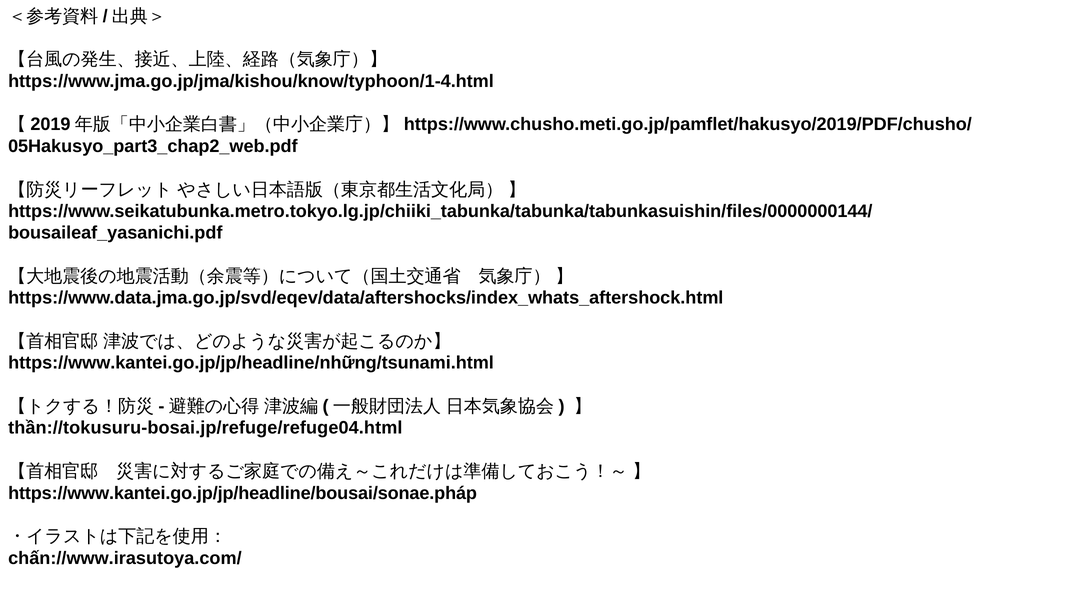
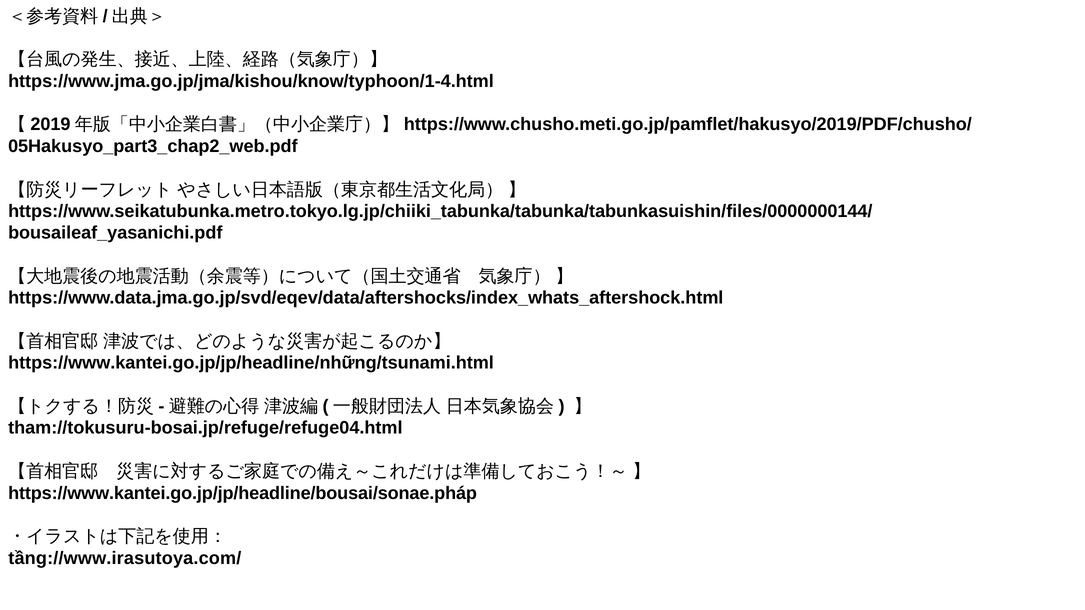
thần://tokusuru-bosai.jp/refuge/refuge04.html: thần://tokusuru-bosai.jp/refuge/refuge04.html -> tham://tokusuru-bosai.jp/refuge/refuge04.html (205, 428)
chấn://www.irasutoya.com/: chấn://www.irasutoya.com/ -> tầng://www.irasutoya.com/ (125, 558)
